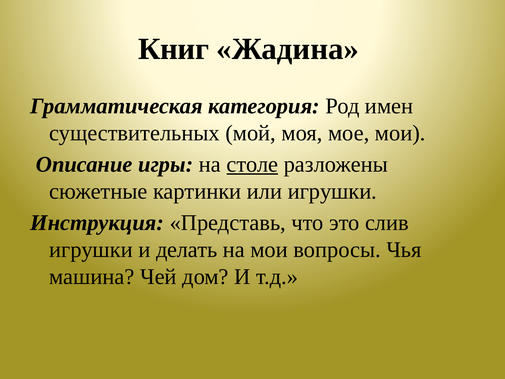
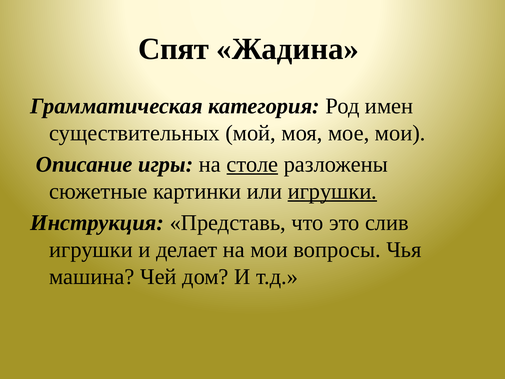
Книг: Книг -> Спят (174, 49)
игрушки underline: none -> present (332, 191)
делать: делать -> делает (187, 250)
